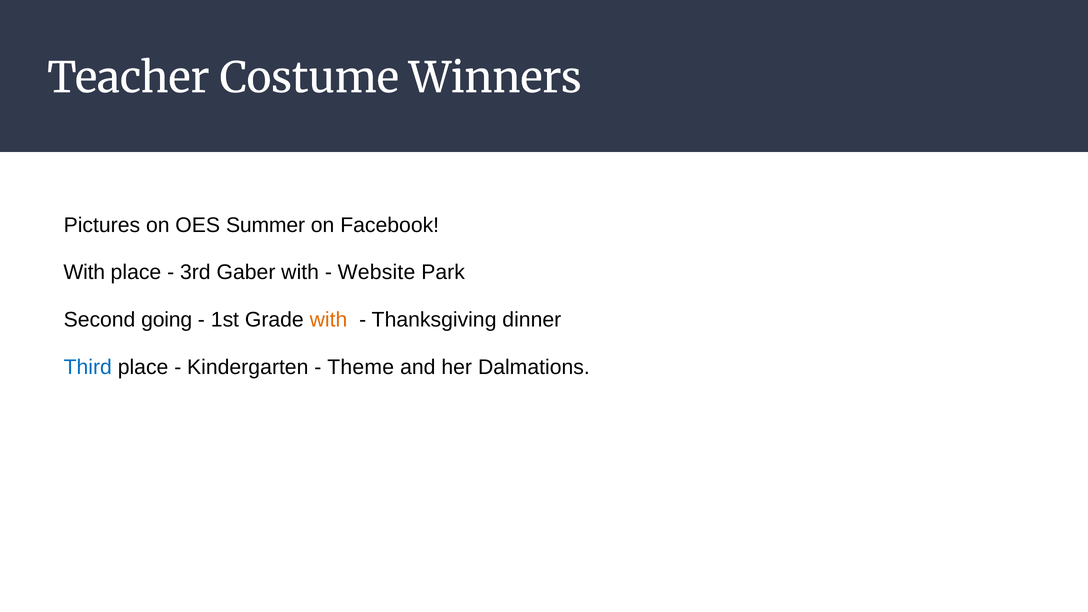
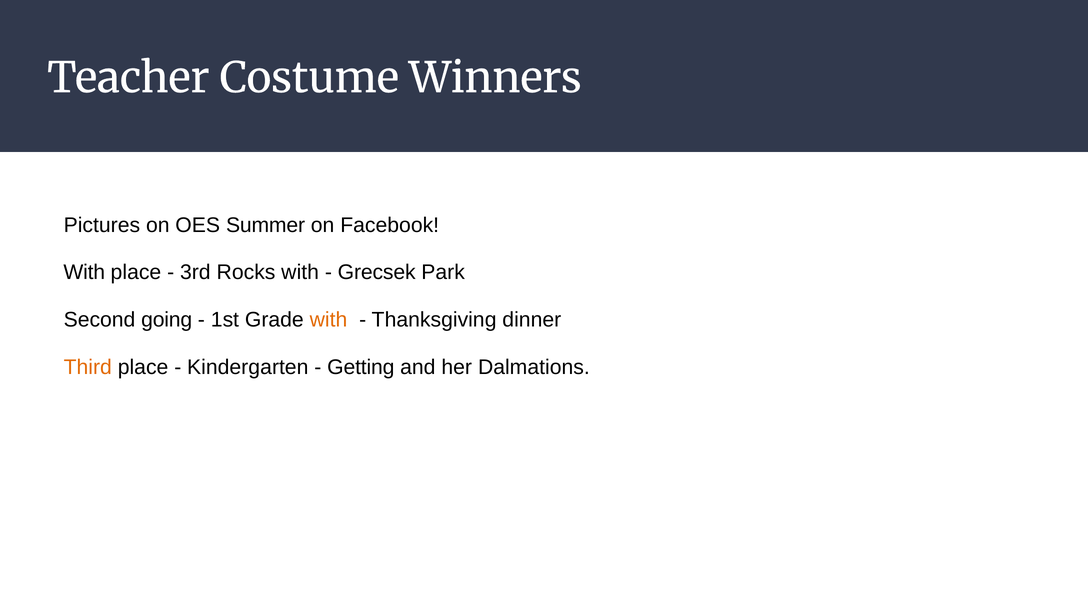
Gaber: Gaber -> Rocks (246, 272)
Website: Website -> Grecsek (377, 272)
Third colour: blue -> orange (88, 367)
Theme: Theme -> Getting (361, 367)
